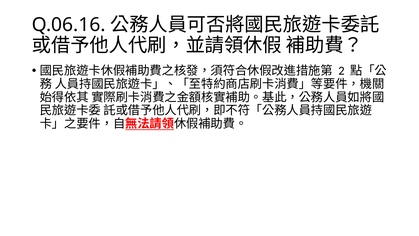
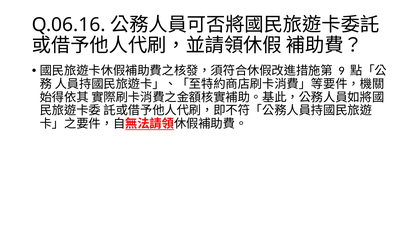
2: 2 -> 9 (341, 71)
